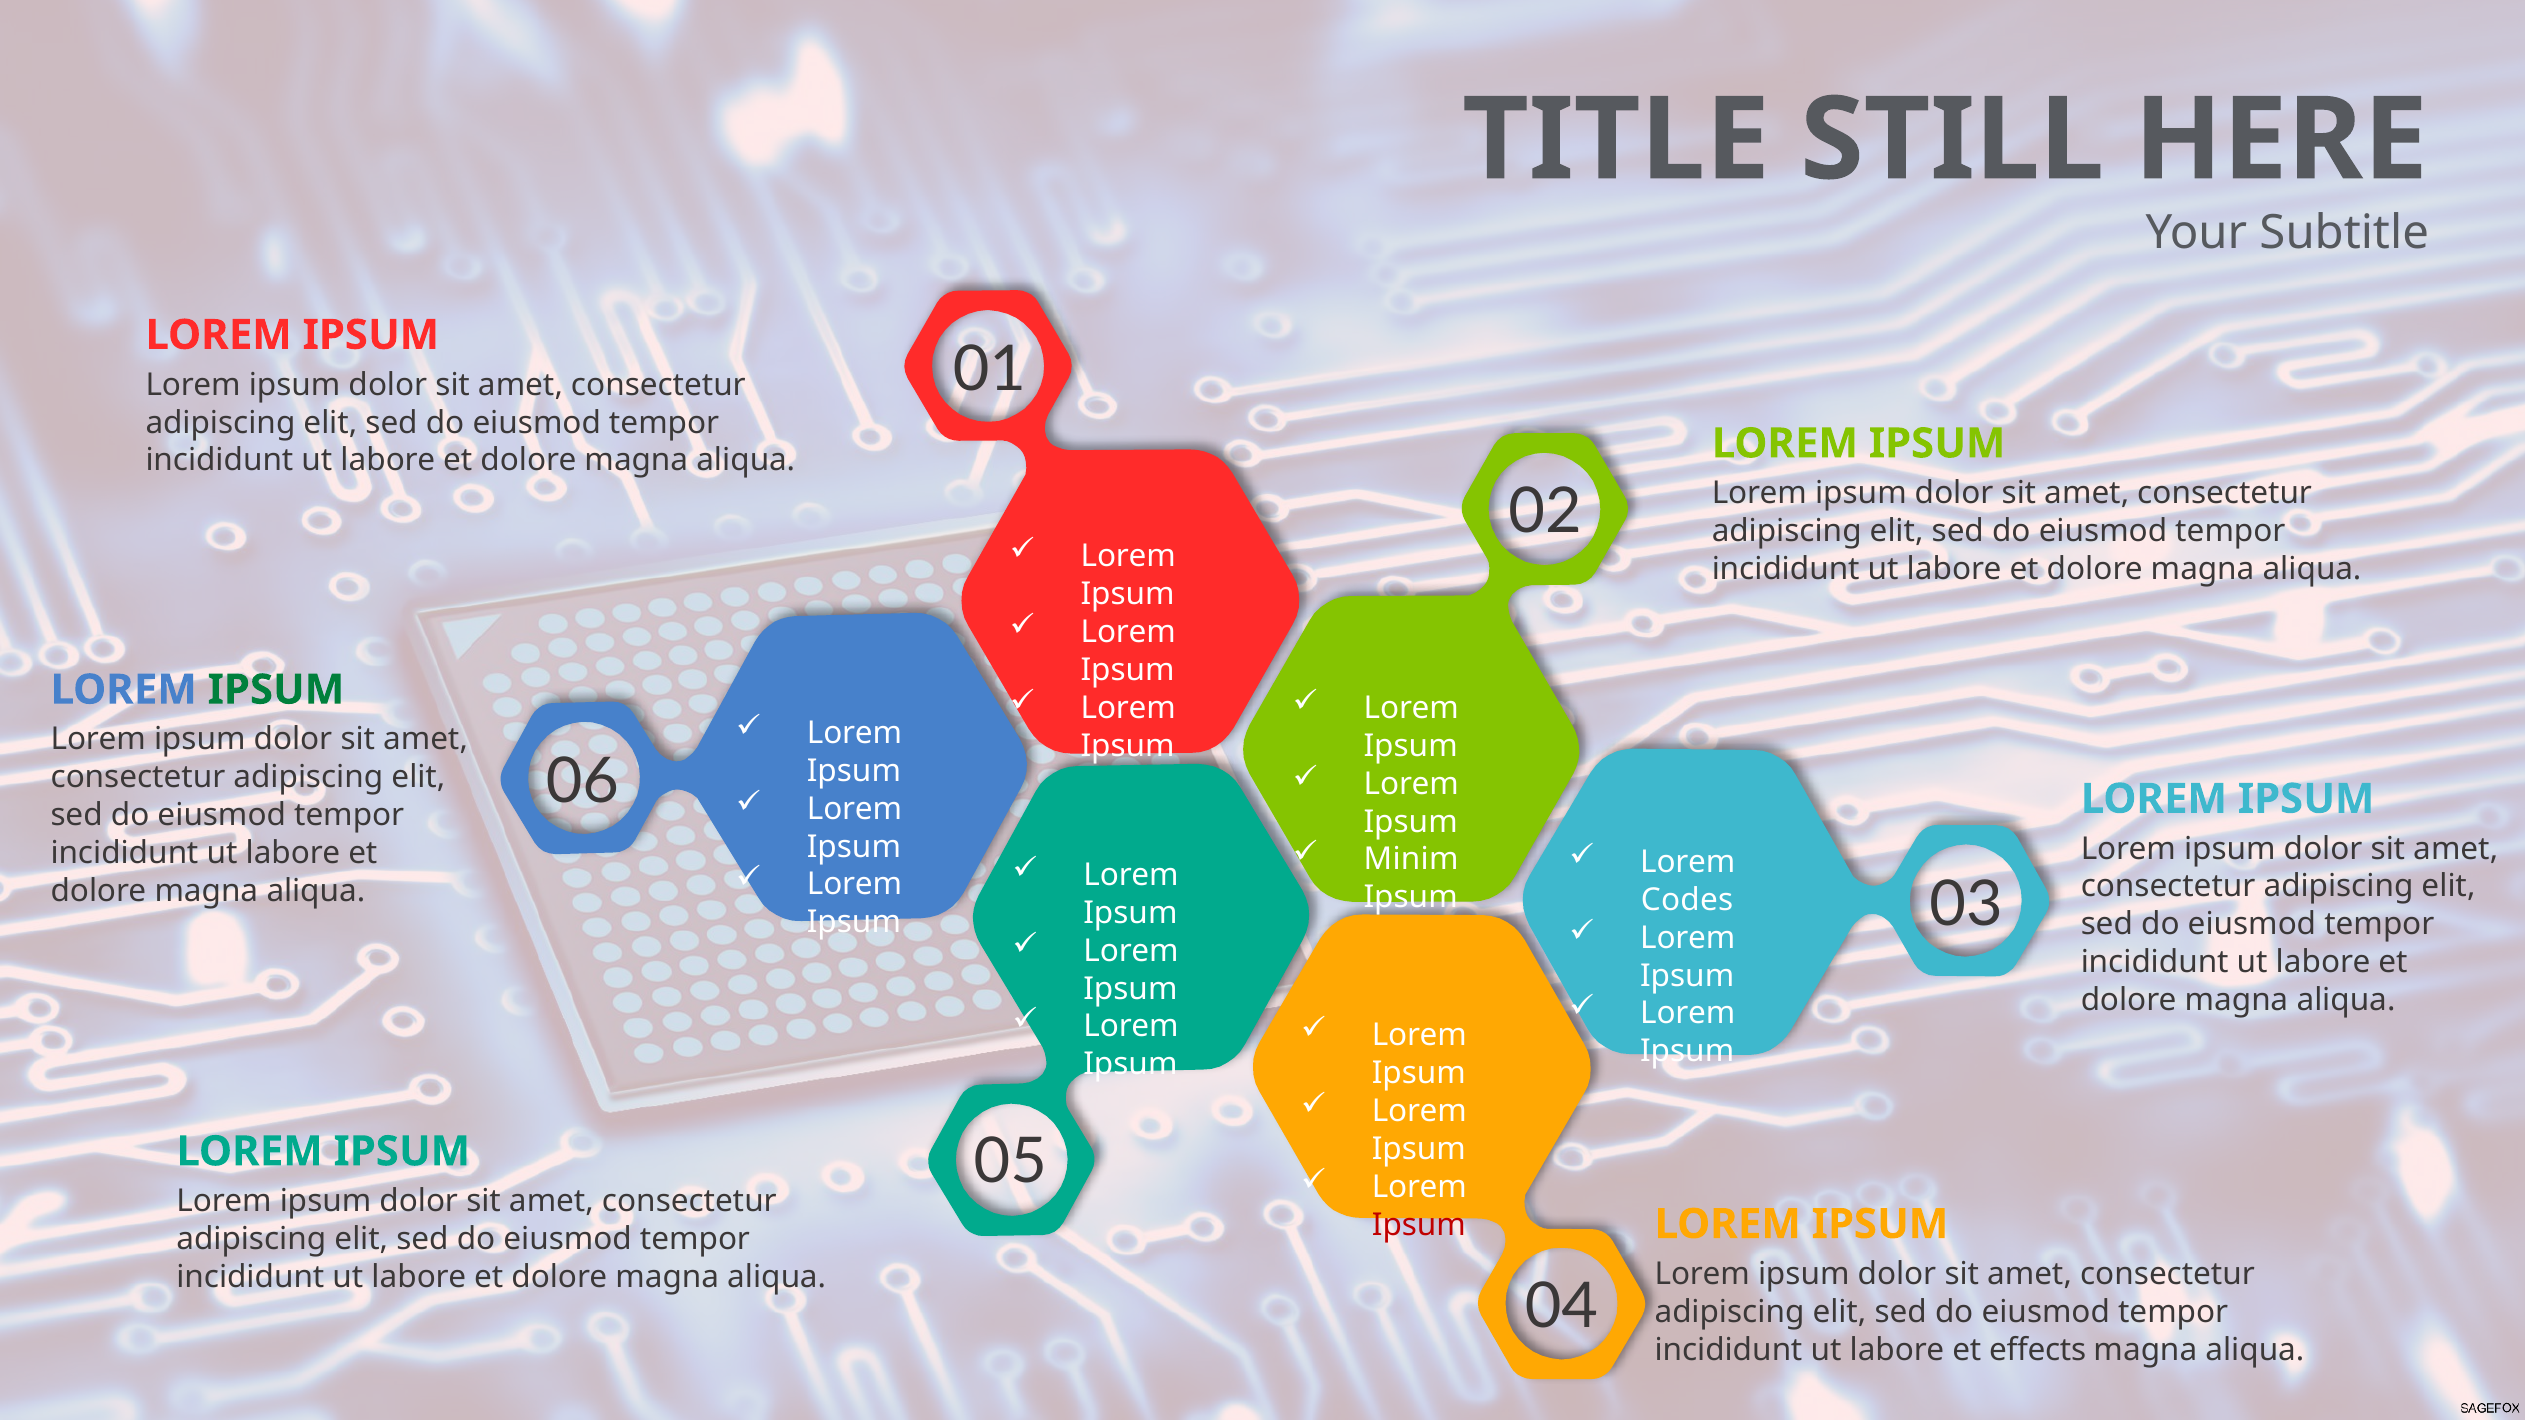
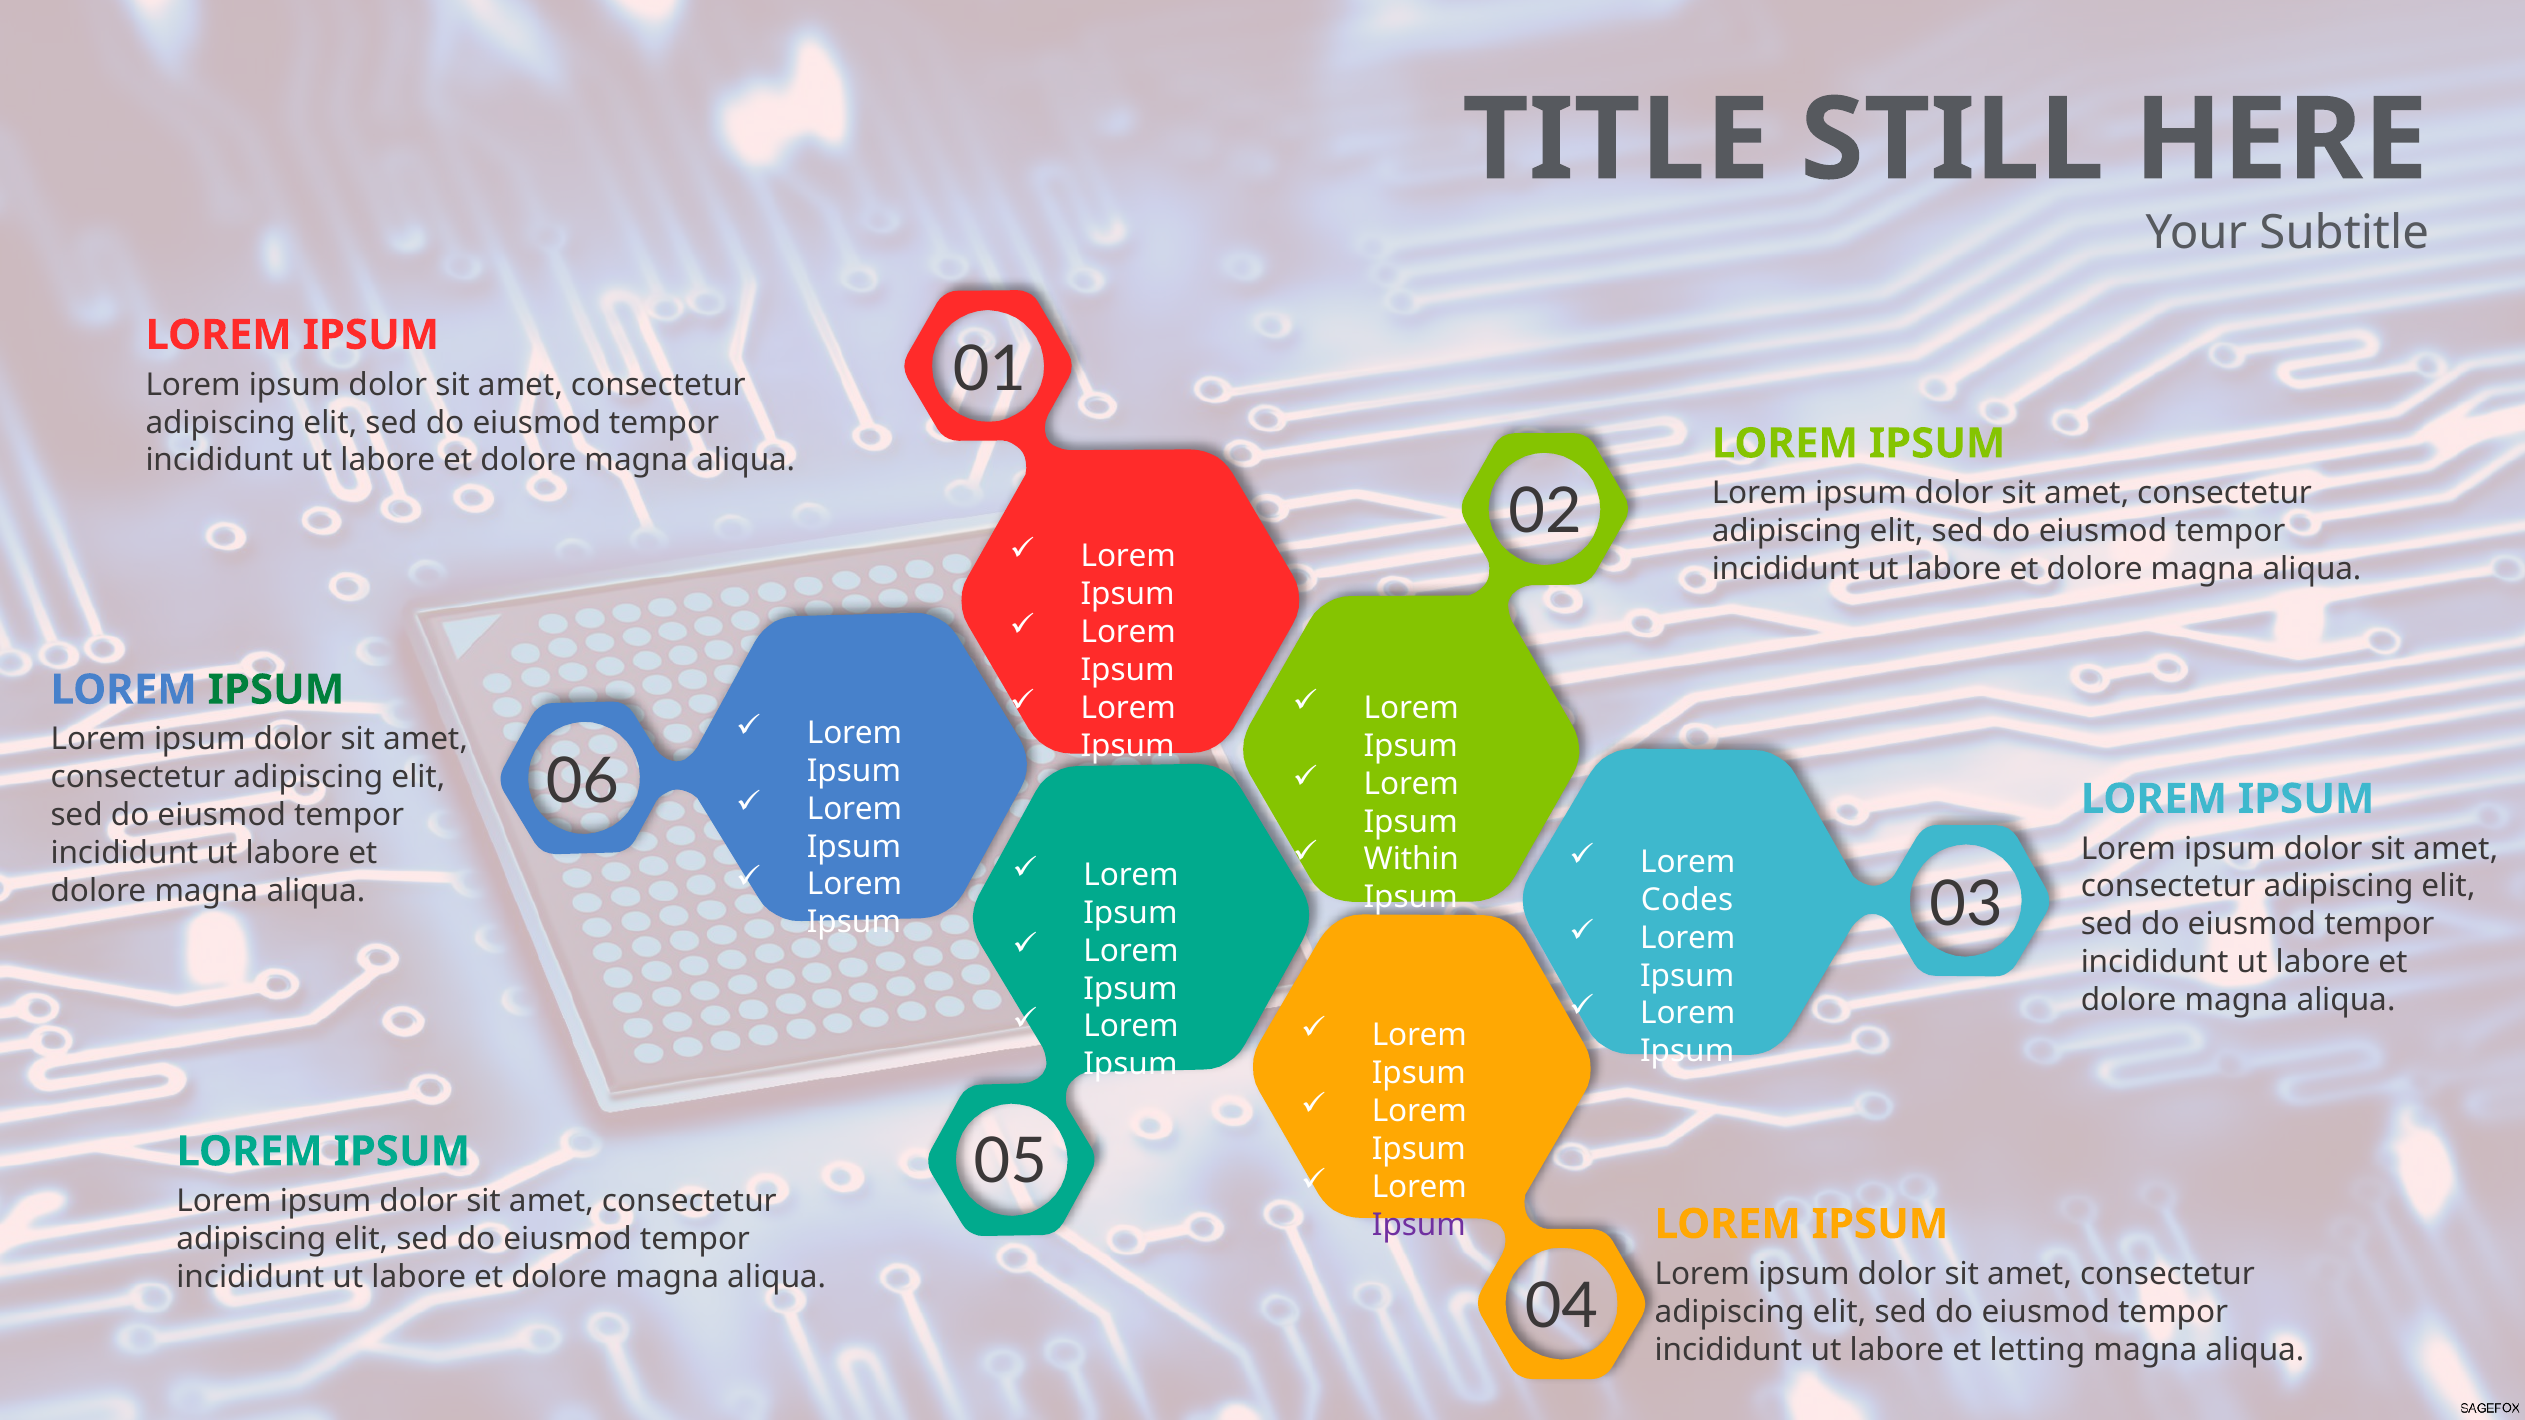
Minim: Minim -> Within (1411, 860)
Ipsum colour: red -> purple (1419, 1225)
effects: effects -> letting (2037, 1350)
